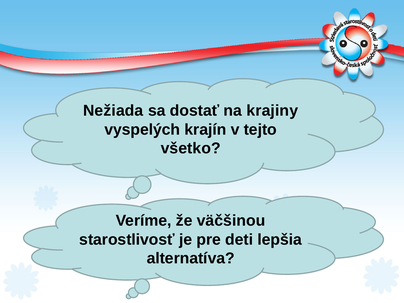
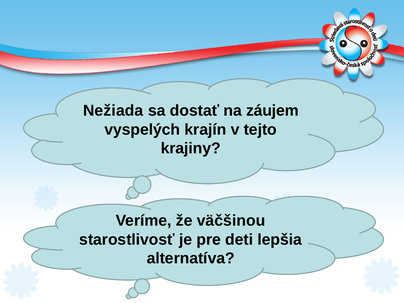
krajiny: krajiny -> záujem (272, 111)
všetko: všetko -> krajiny (191, 148)
